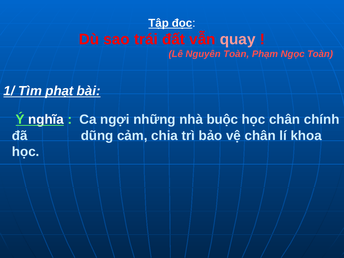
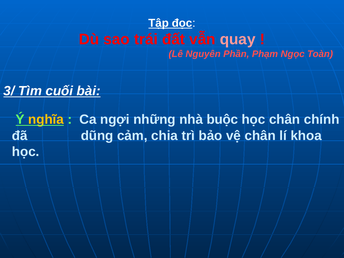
Nguyên Toàn: Toàn -> Phần (236, 54)
1/: 1/ -> 3/ (9, 91)
phạt: phạt -> cuối (59, 91)
nghĩa colour: white -> yellow (46, 120)
